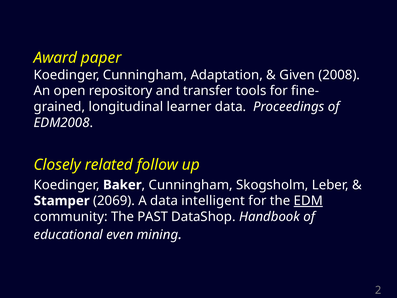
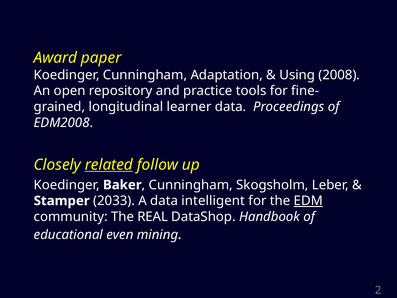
Given: Given -> Using (297, 75)
transfer: transfer -> practice (208, 91)
related underline: none -> present (109, 165)
2069: 2069 -> 2033 (114, 201)
PAST: PAST -> REAL (153, 217)
